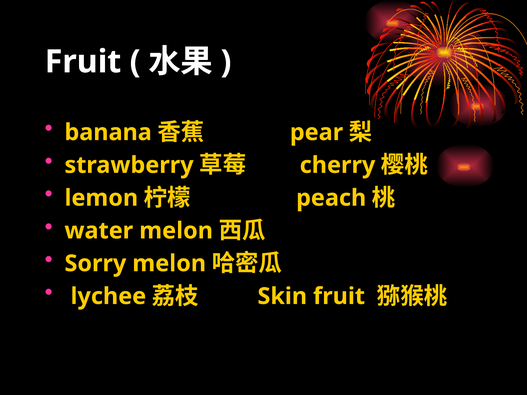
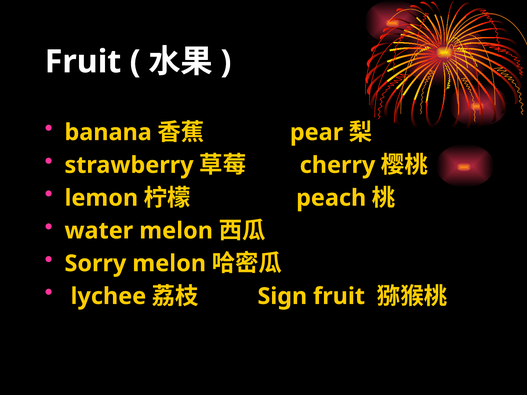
Skin: Skin -> Sign (282, 296)
